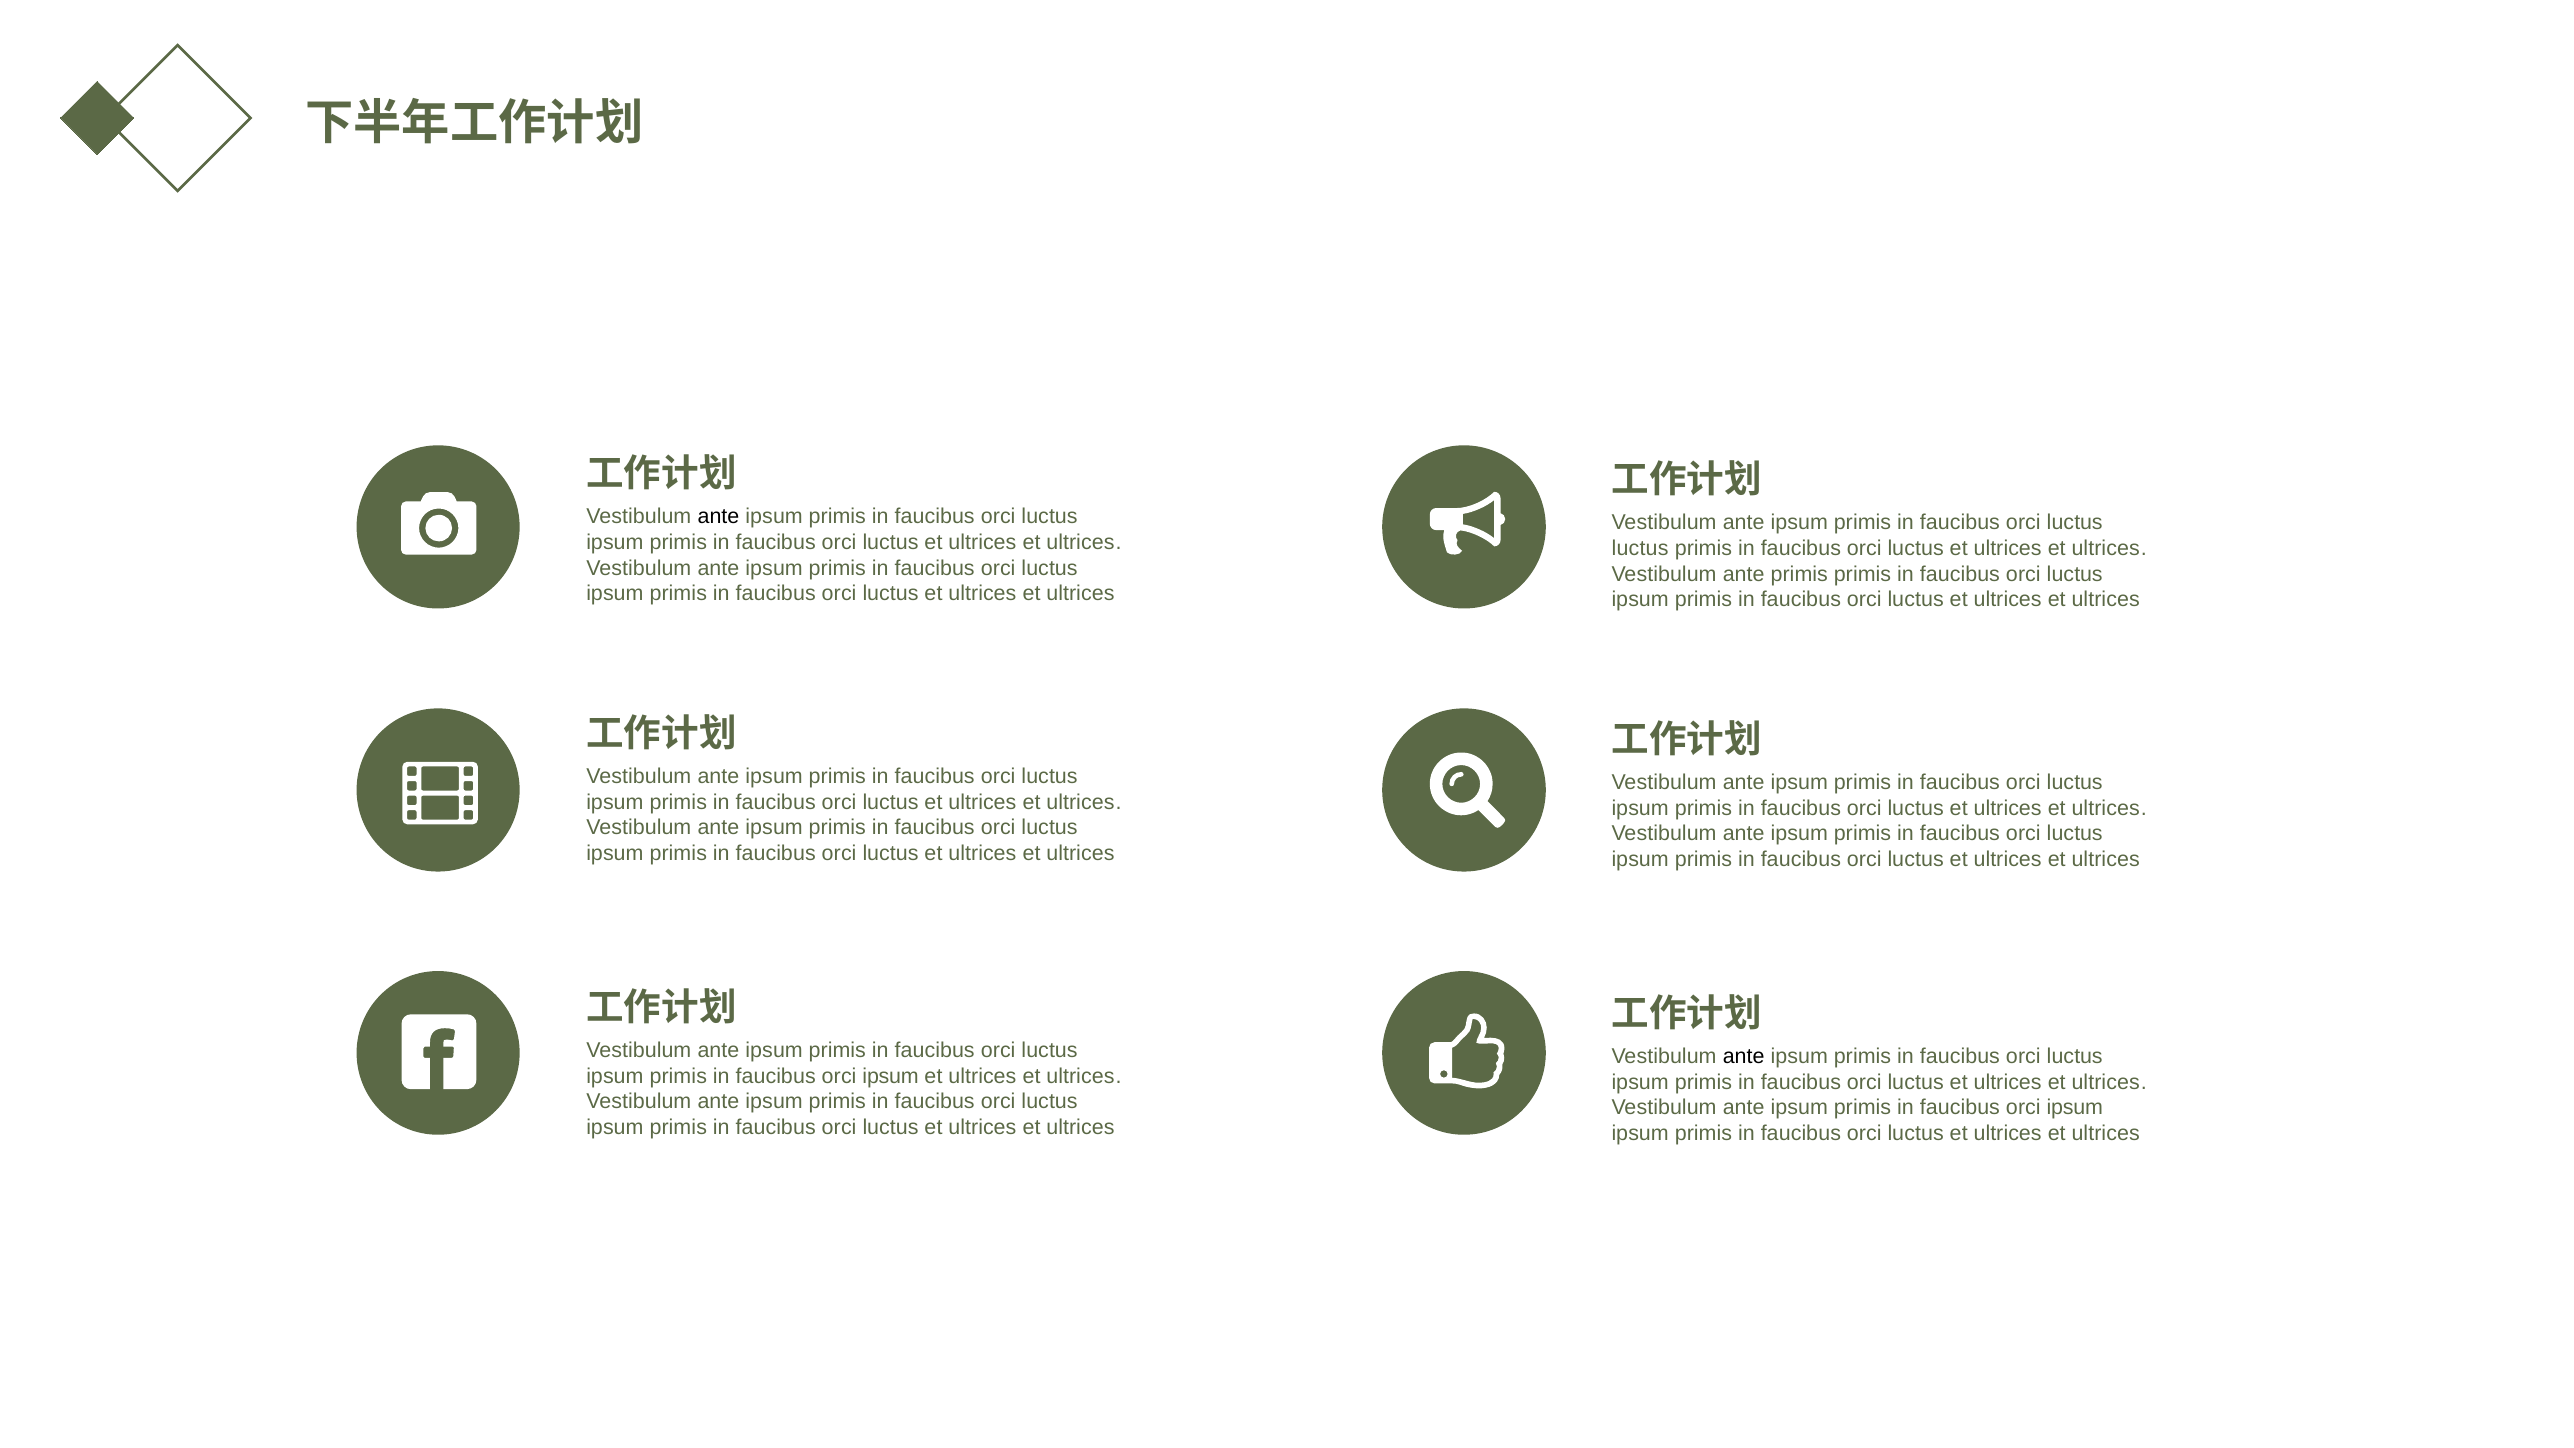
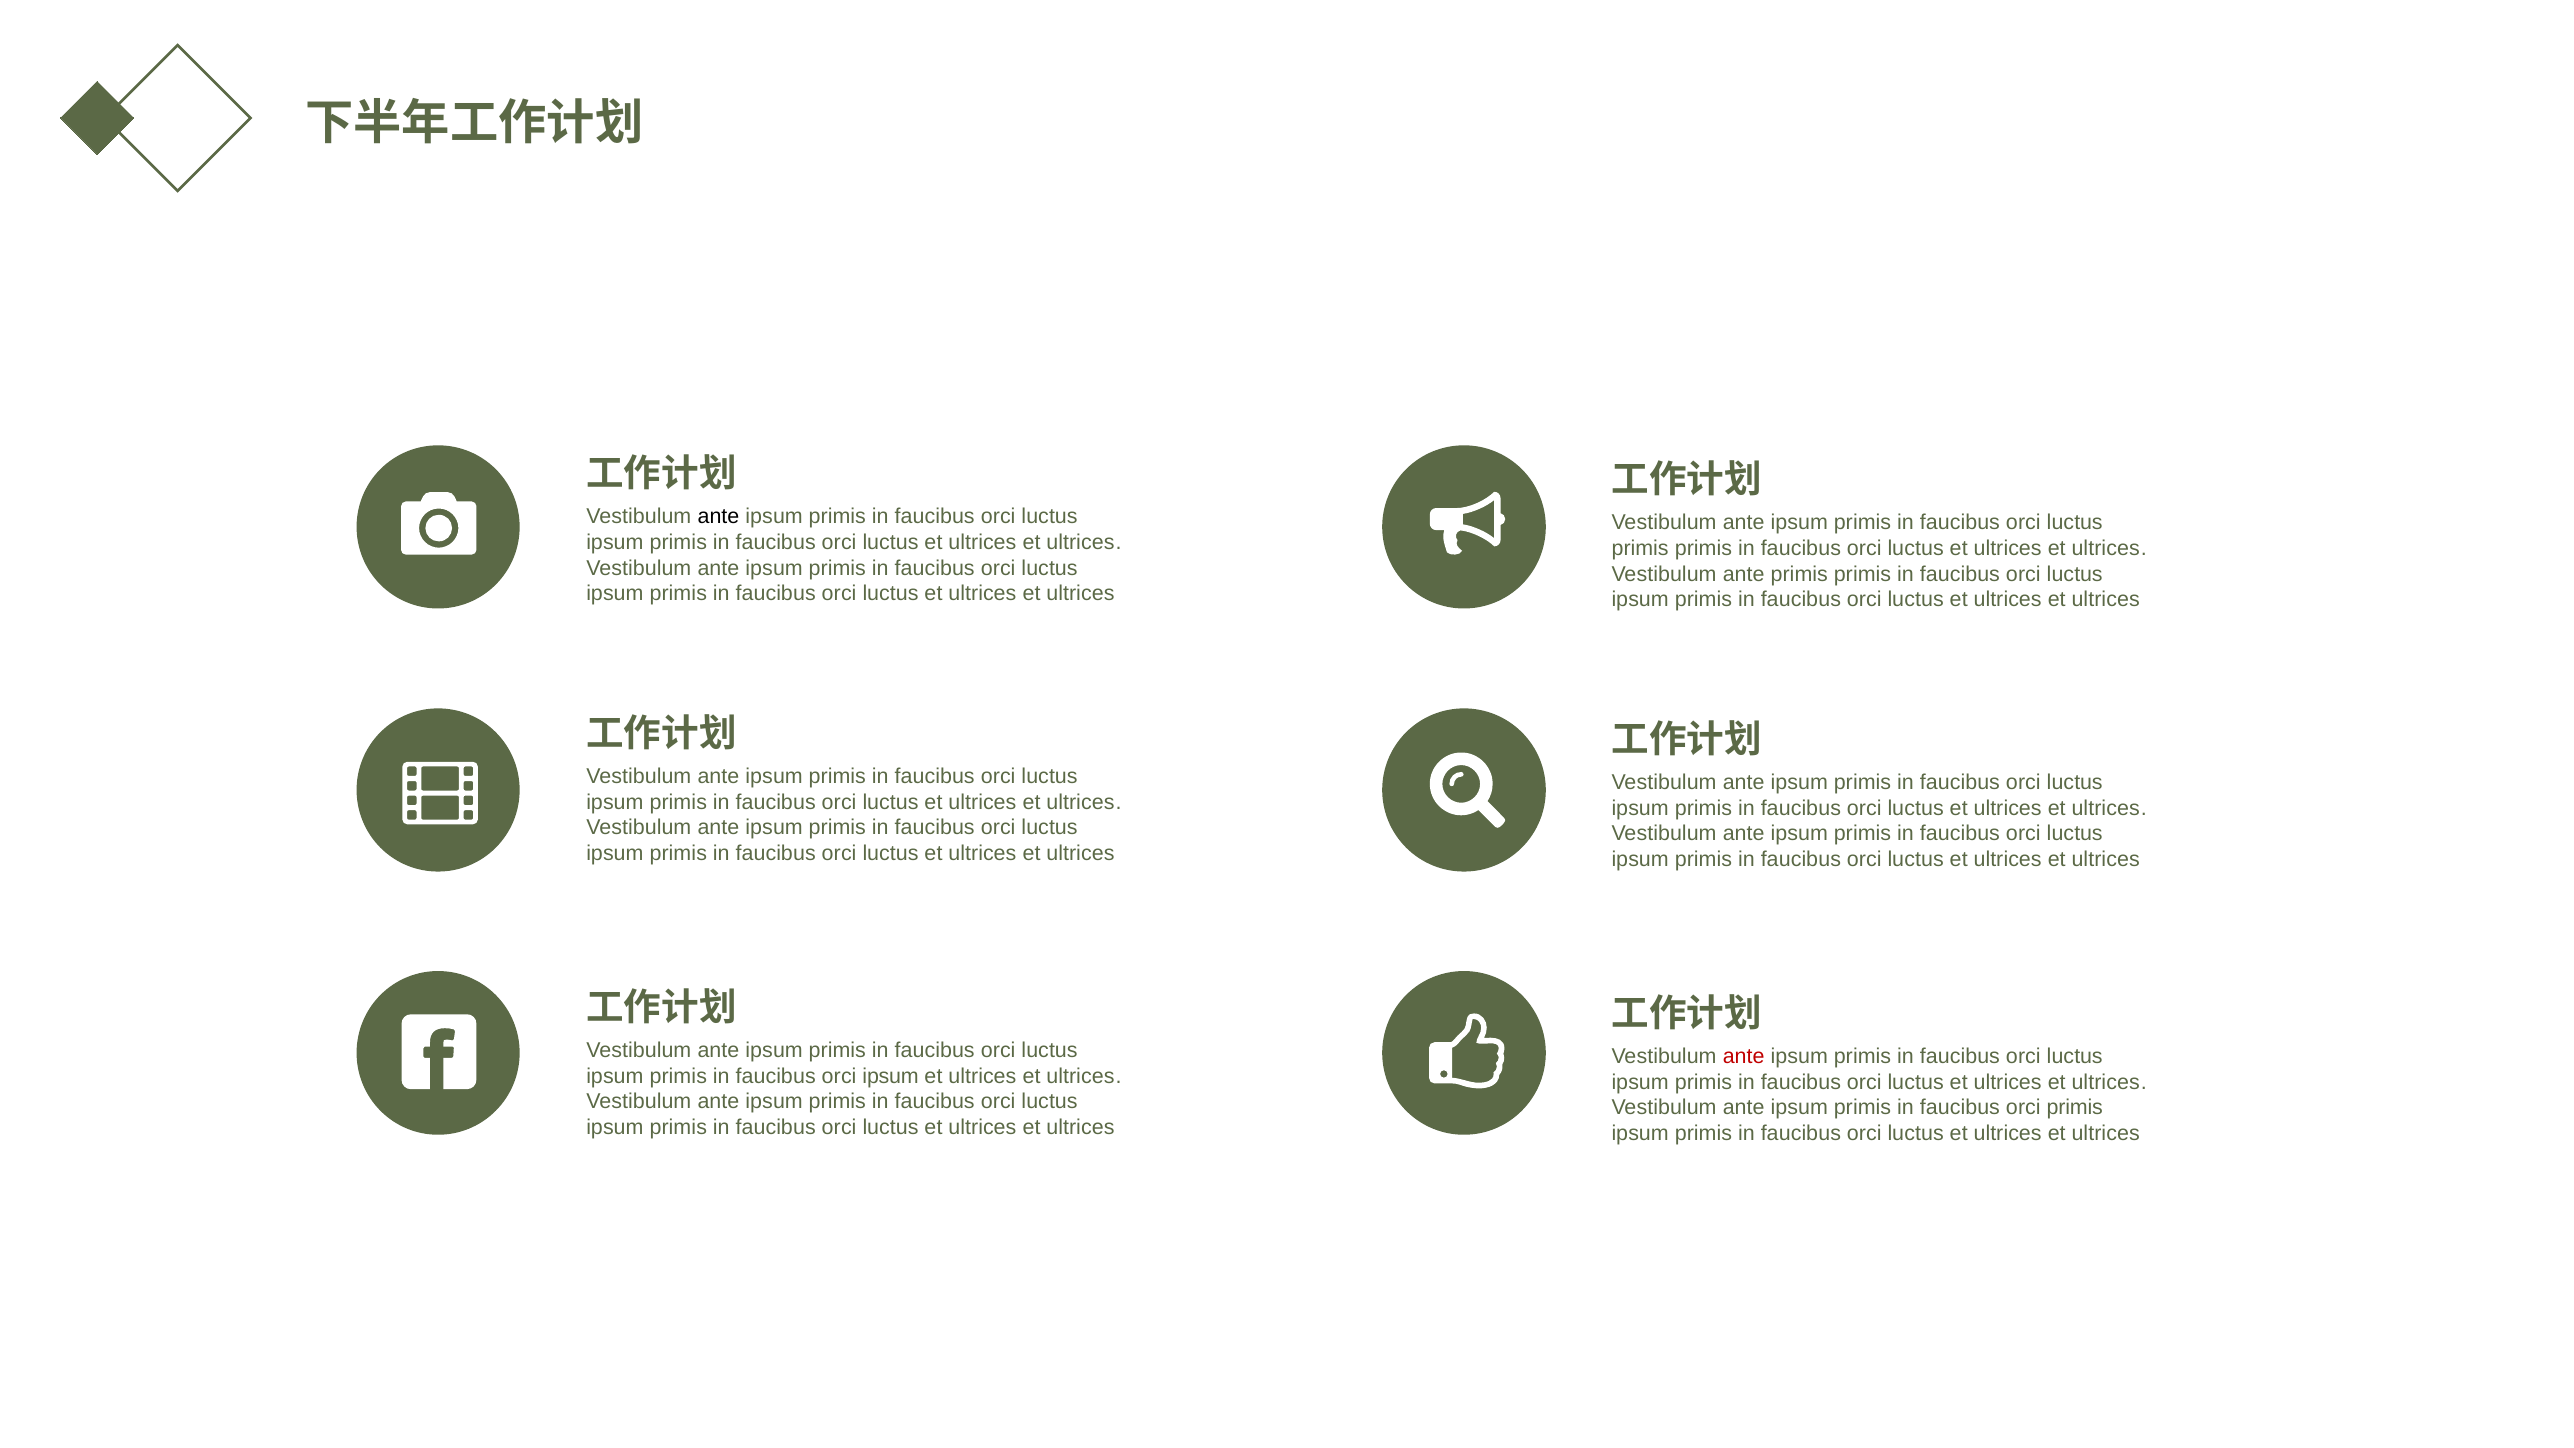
luctus: luctus -> primis (1640, 548)
ante colour: black -> red (1744, 1056)
ipsum: ipsum -> primis (2075, 1108)
